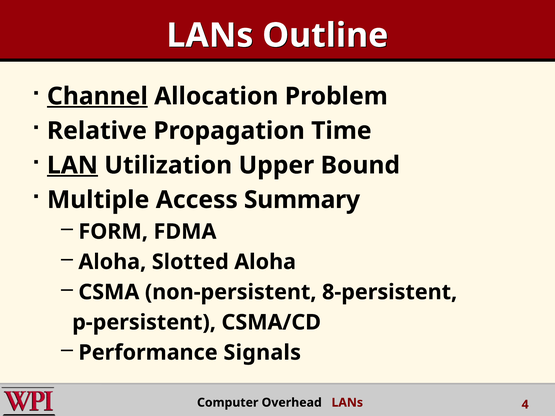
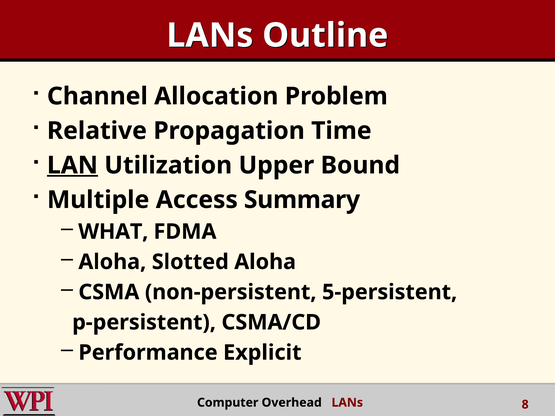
Channel underline: present -> none (97, 96)
FORM: FORM -> WHAT (113, 232)
8-persistent: 8-persistent -> 5-persistent (390, 292)
Signals: Signals -> Explicit (262, 353)
4: 4 -> 8 (525, 405)
